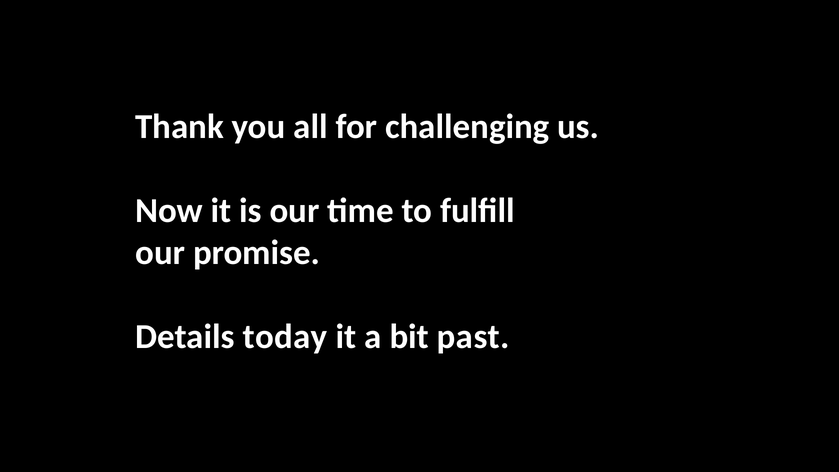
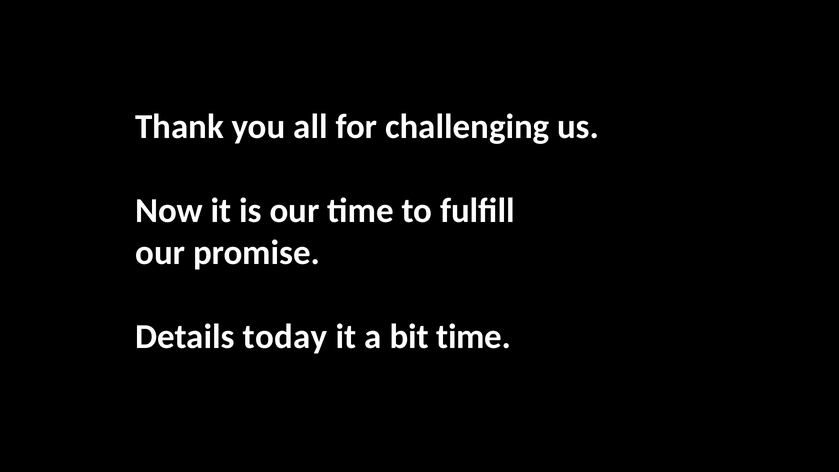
bit past: past -> time (474, 337)
